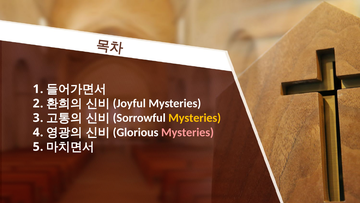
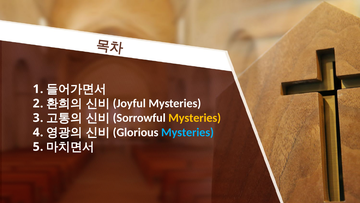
Mysteries colour: pink -> light blue (187, 132)
